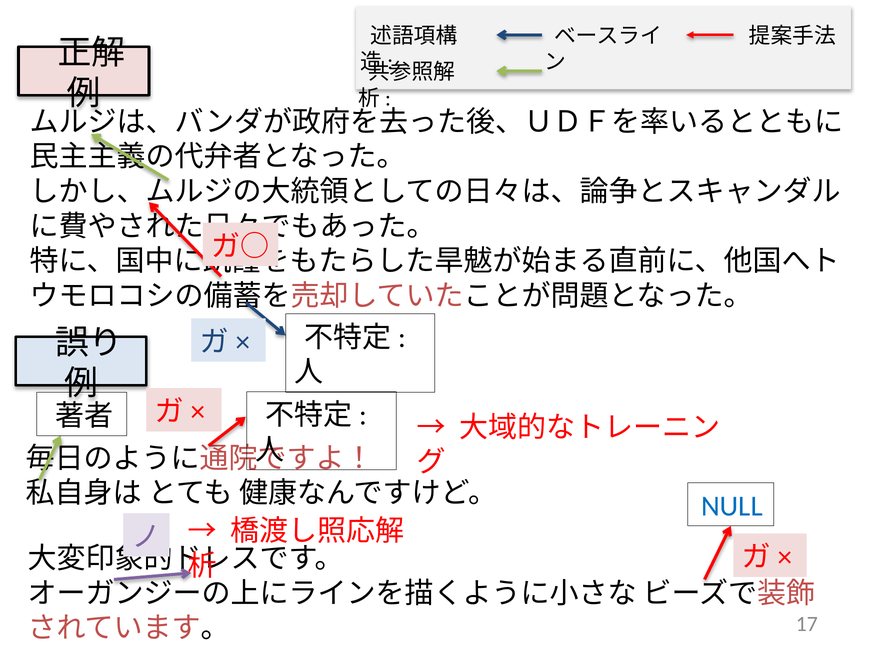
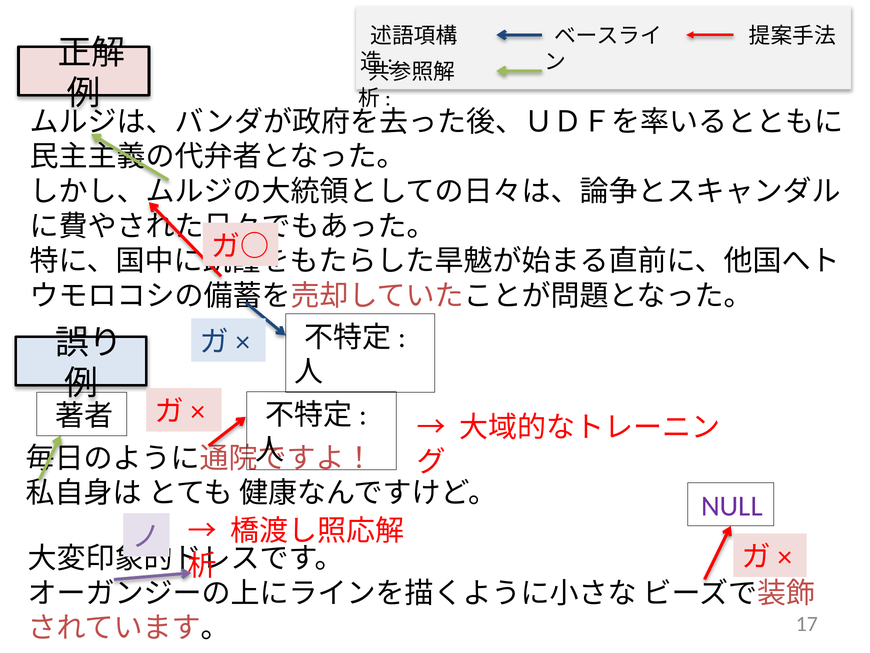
NULL colour: blue -> purple (732, 506)
